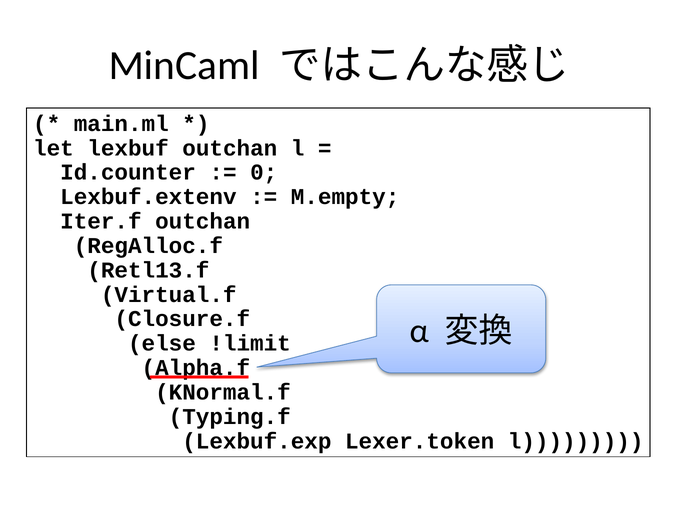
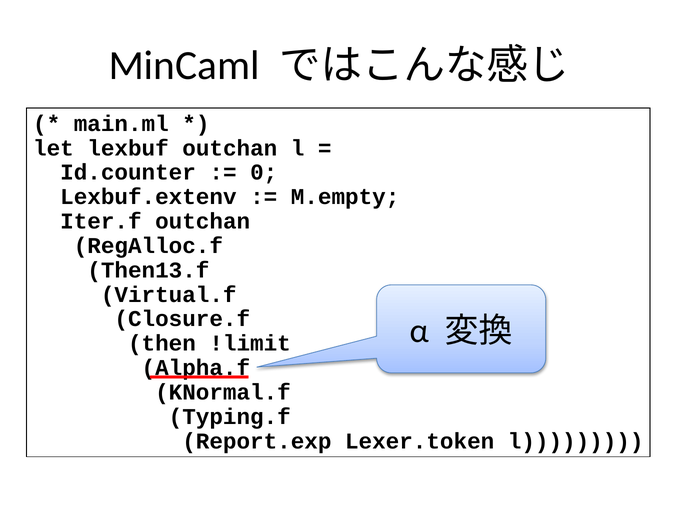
Retl13.f: Retl13.f -> Then13.f (148, 270)
else: else -> then (162, 343)
Lexbuf.exp: Lexbuf.exp -> Report.exp (257, 441)
